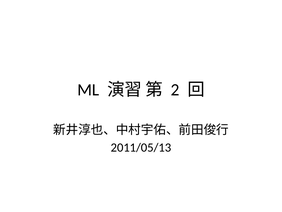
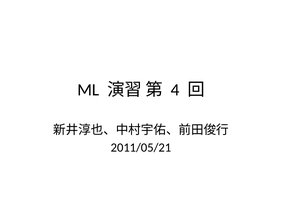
2: 2 -> 4 (175, 90)
2011/05/13: 2011/05/13 -> 2011/05/21 (141, 147)
